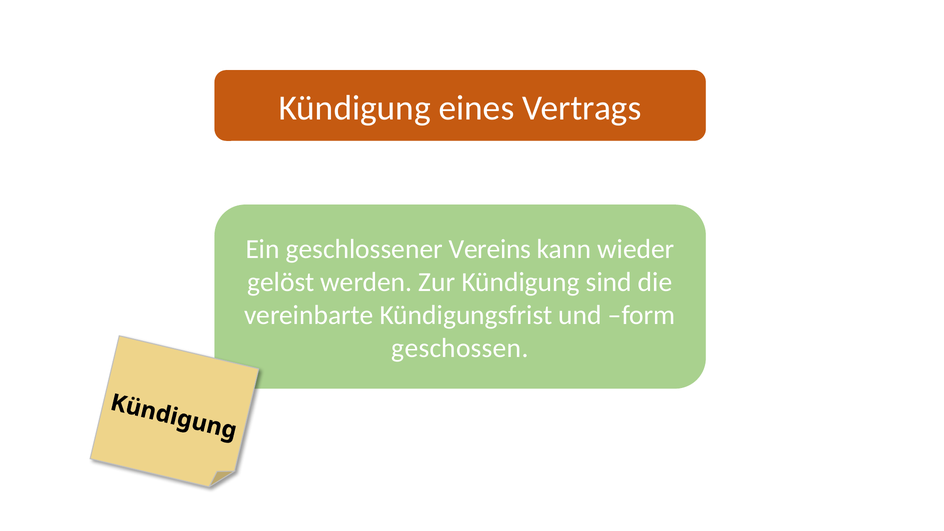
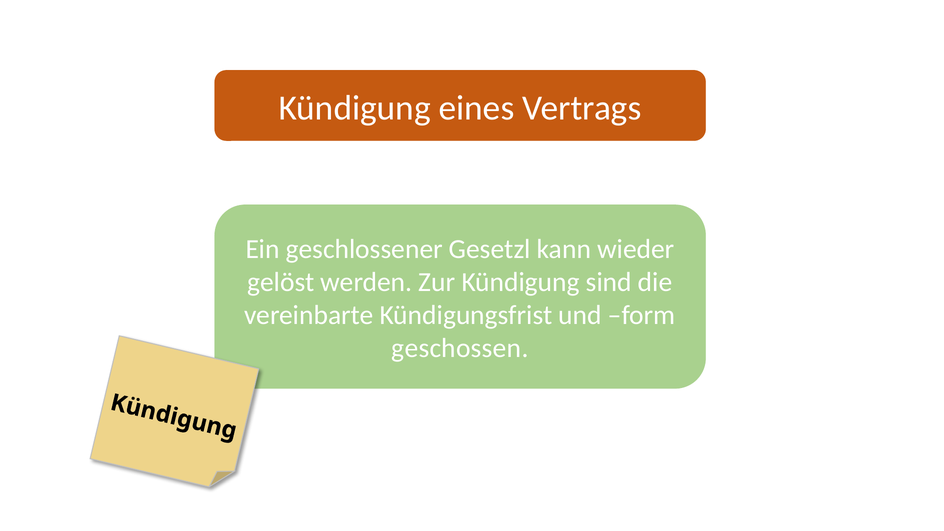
Vereins: Vereins -> Gesetzl (490, 249)
